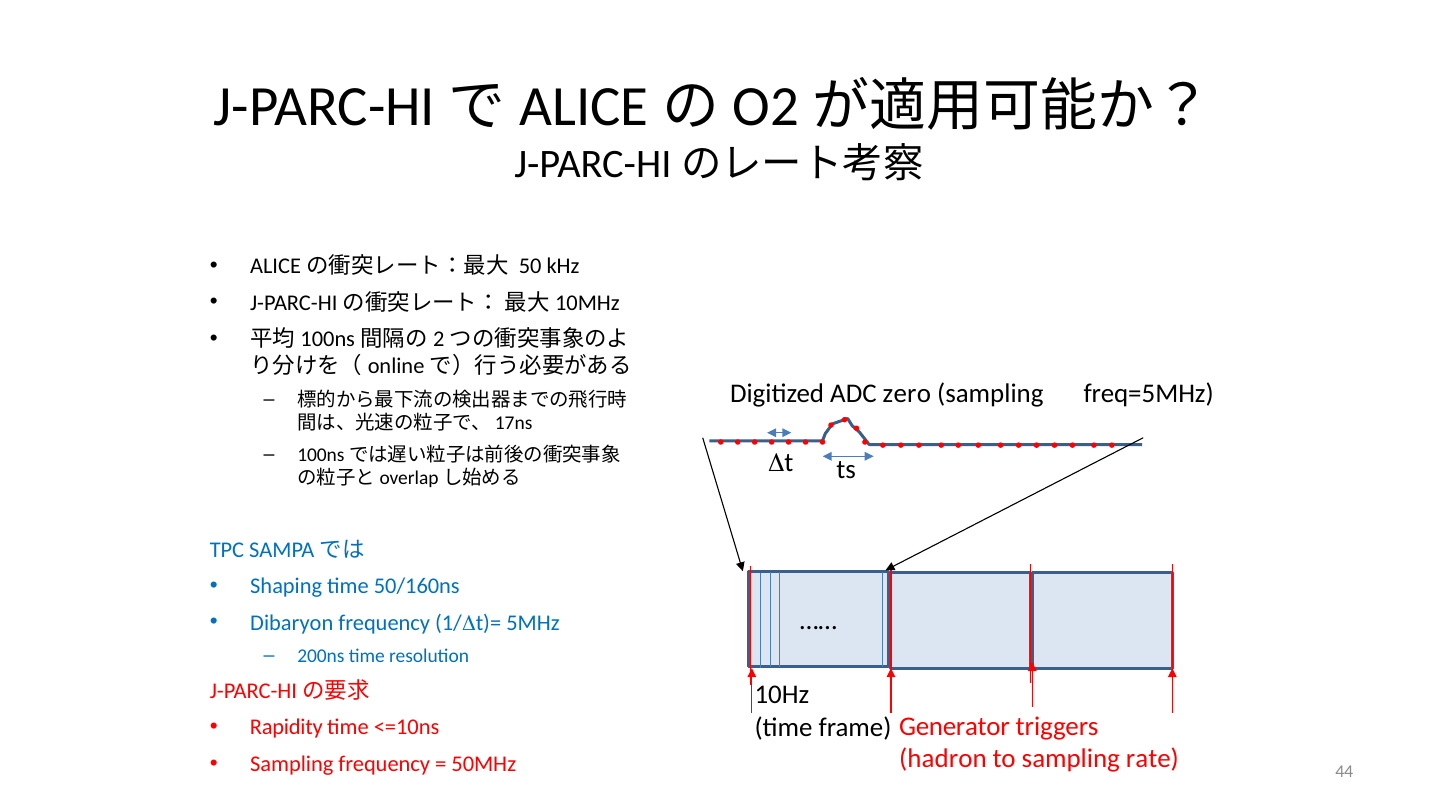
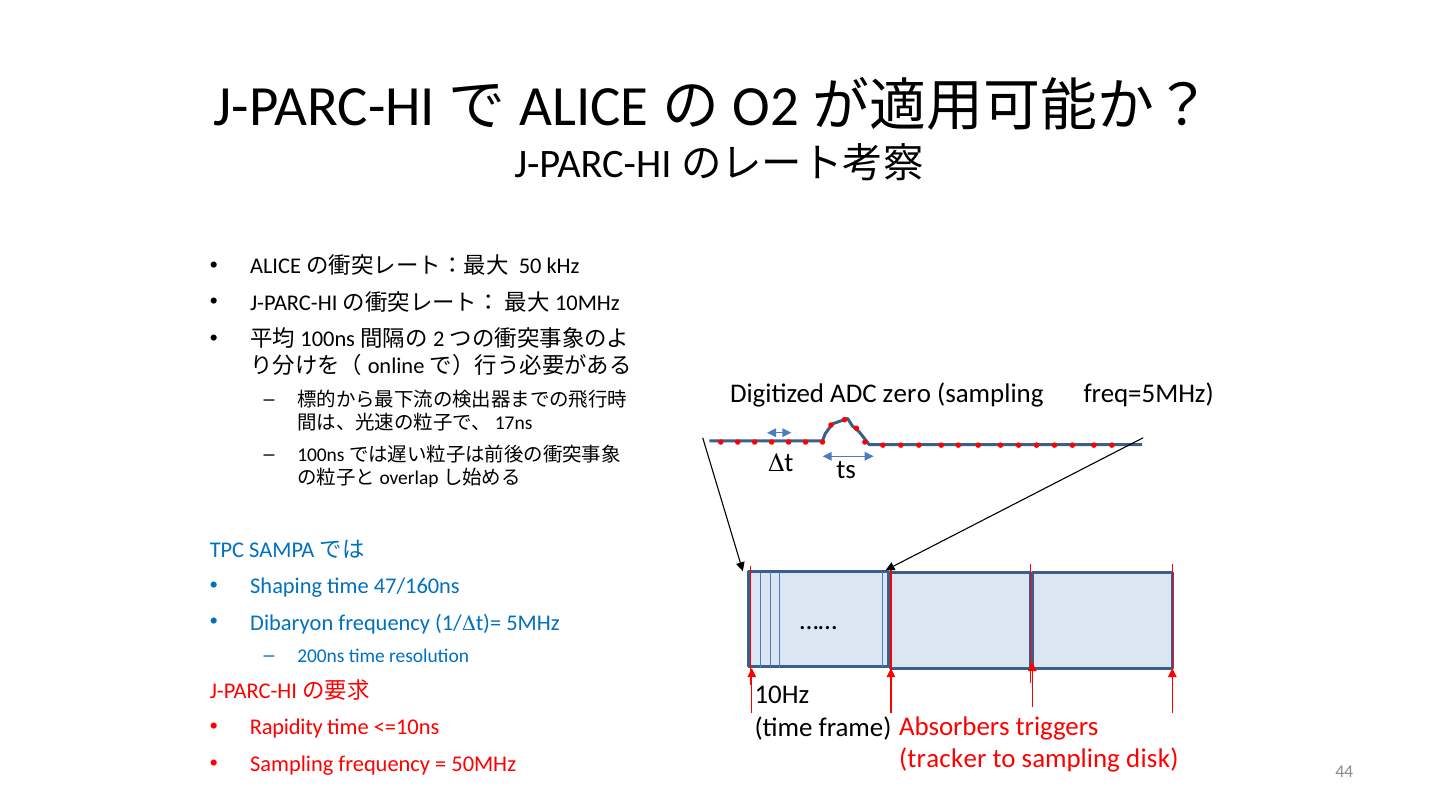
50/160ns: 50/160ns -> 47/160ns (417, 586)
Generator: Generator -> Absorbers (954, 726)
hadron: hadron -> tracker (943, 759)
rate: rate -> disk (1152, 759)
